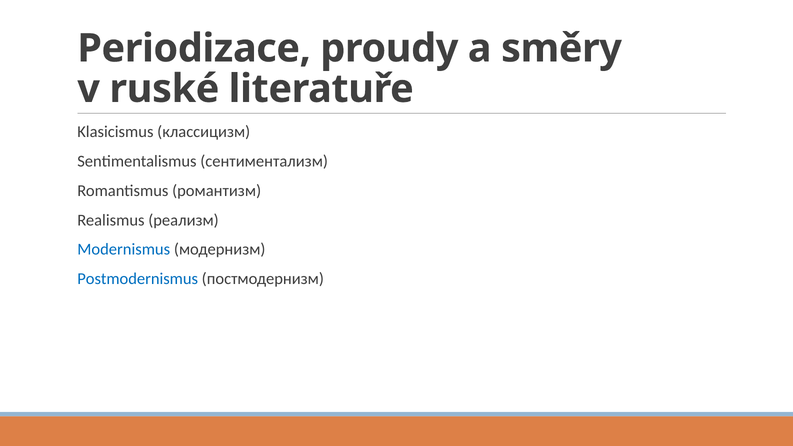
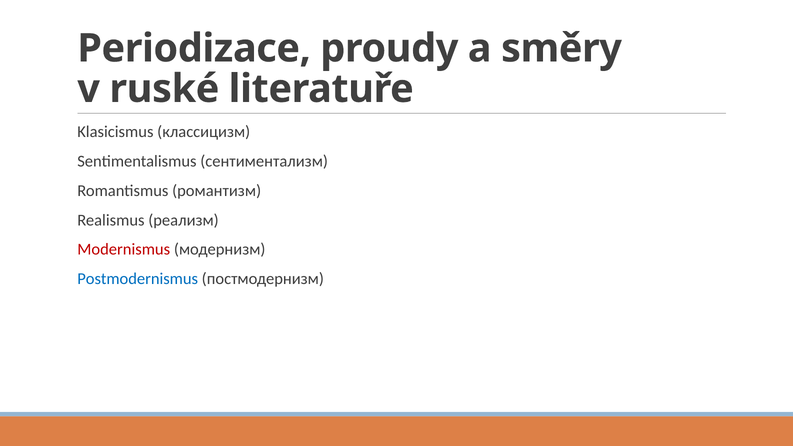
Modernismus colour: blue -> red (124, 249)
